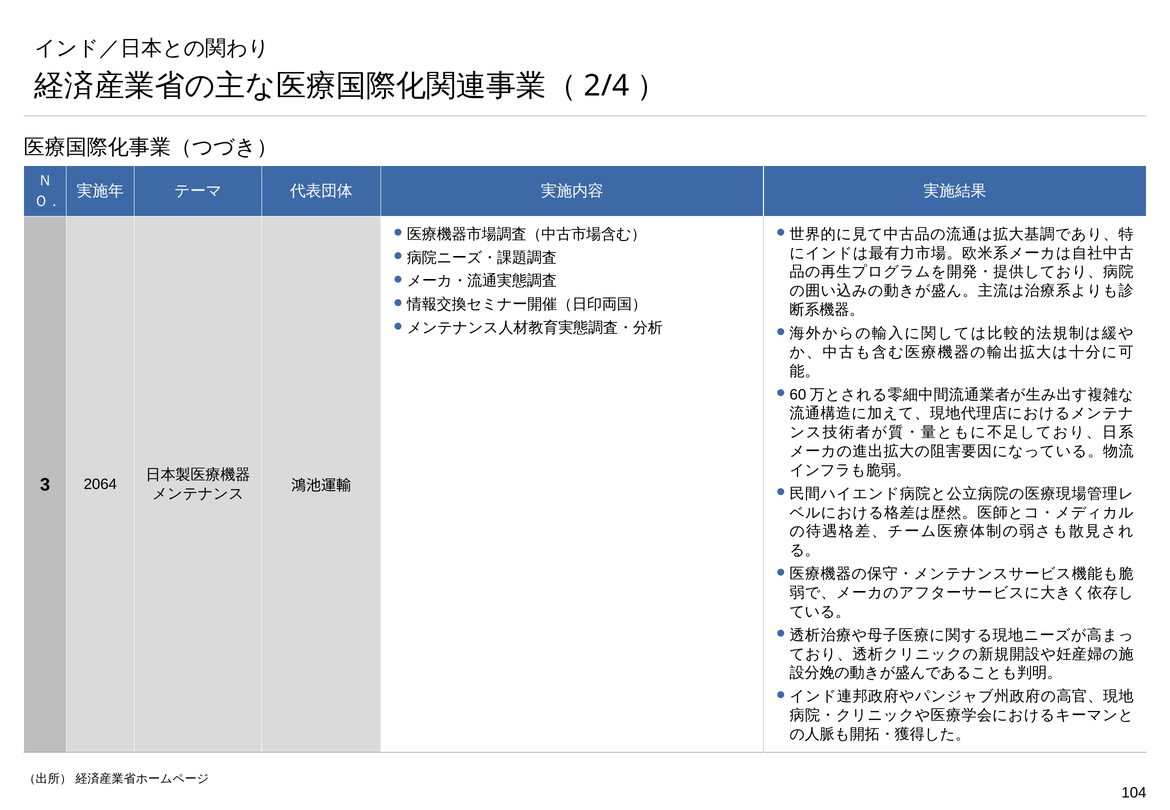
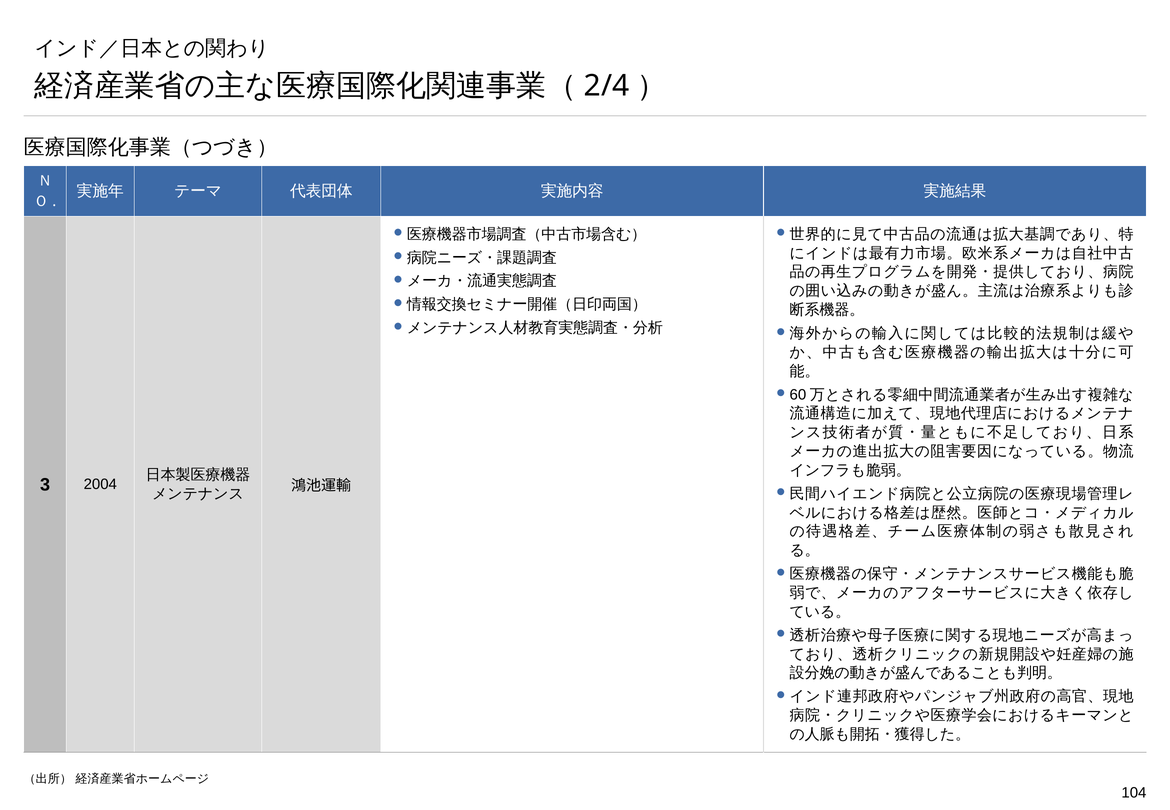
2064: 2064 -> 2004 (100, 484)
